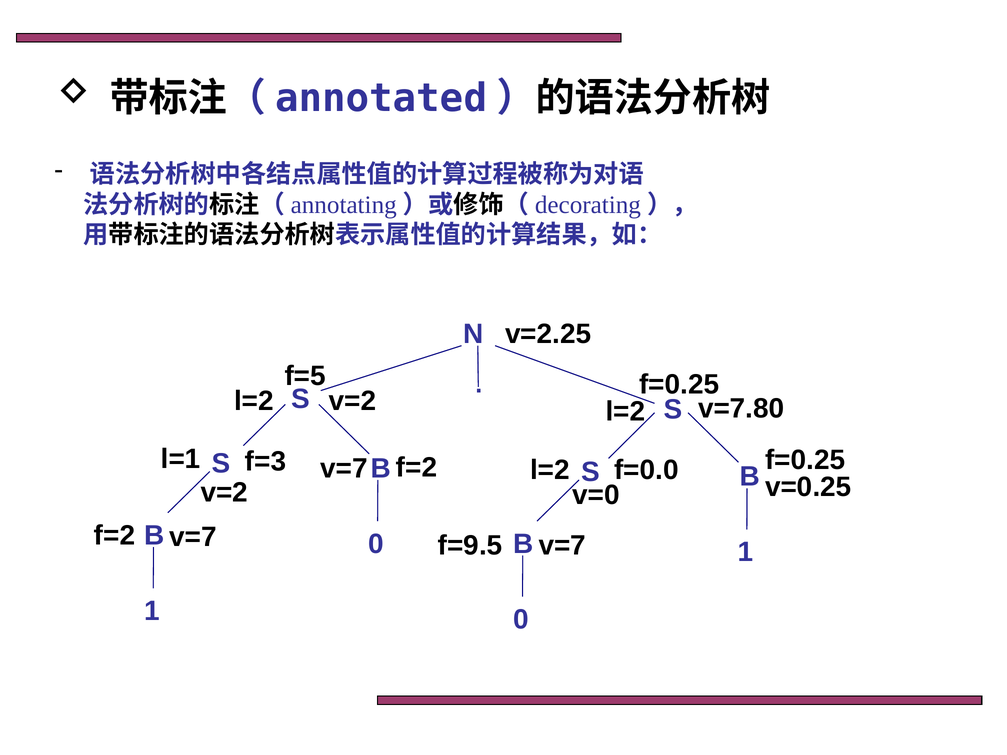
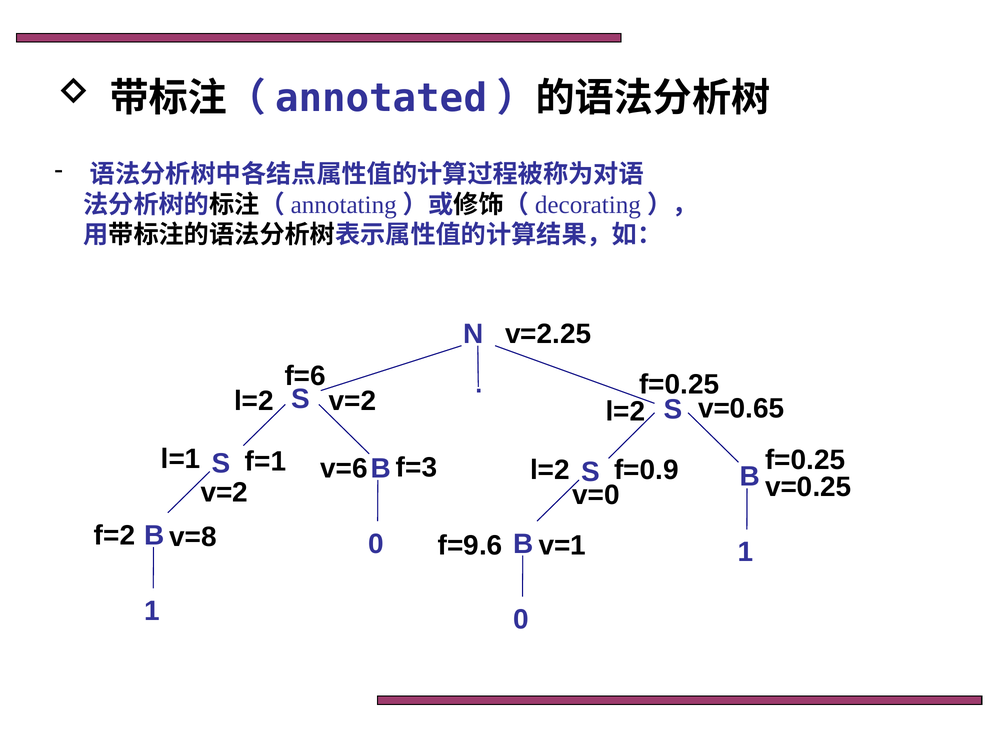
f=5: f=5 -> f=6 (305, 376)
v=7.80: v=7.80 -> v=0.65 (741, 409)
f=3: f=3 -> f=1 (266, 462)
f=2: f=2 -> f=3 (417, 467)
v=7: v=7 -> v=6 (344, 468)
f=0.0: f=0.0 -> f=0.9 (646, 470)
f=2 v=7: v=7 -> v=8 (193, 537)
f=9.5: f=9.5 -> f=9.6 (470, 546)
v=7: v=7 -> v=1 (562, 546)
